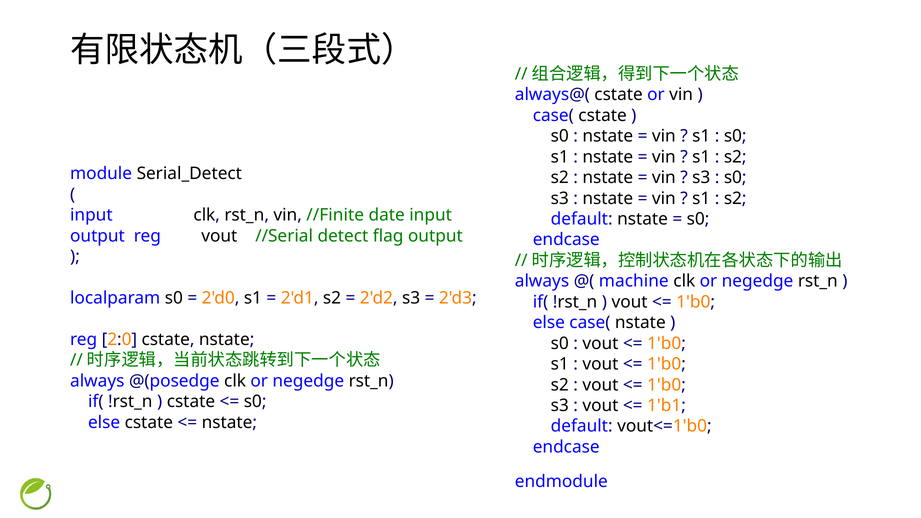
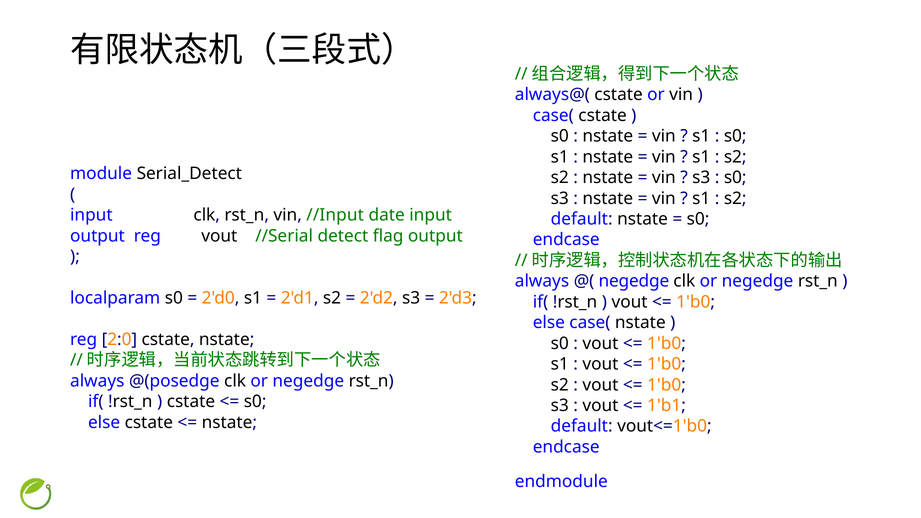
//Finite: //Finite -> //Input (335, 215)
machine: machine -> negedge (634, 281)
